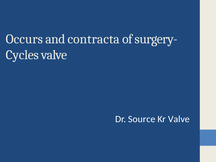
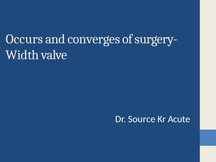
contracta: contracta -> converges (94, 39)
Cycles: Cycles -> Width (22, 55)
Kr Valve: Valve -> Acute (179, 119)
